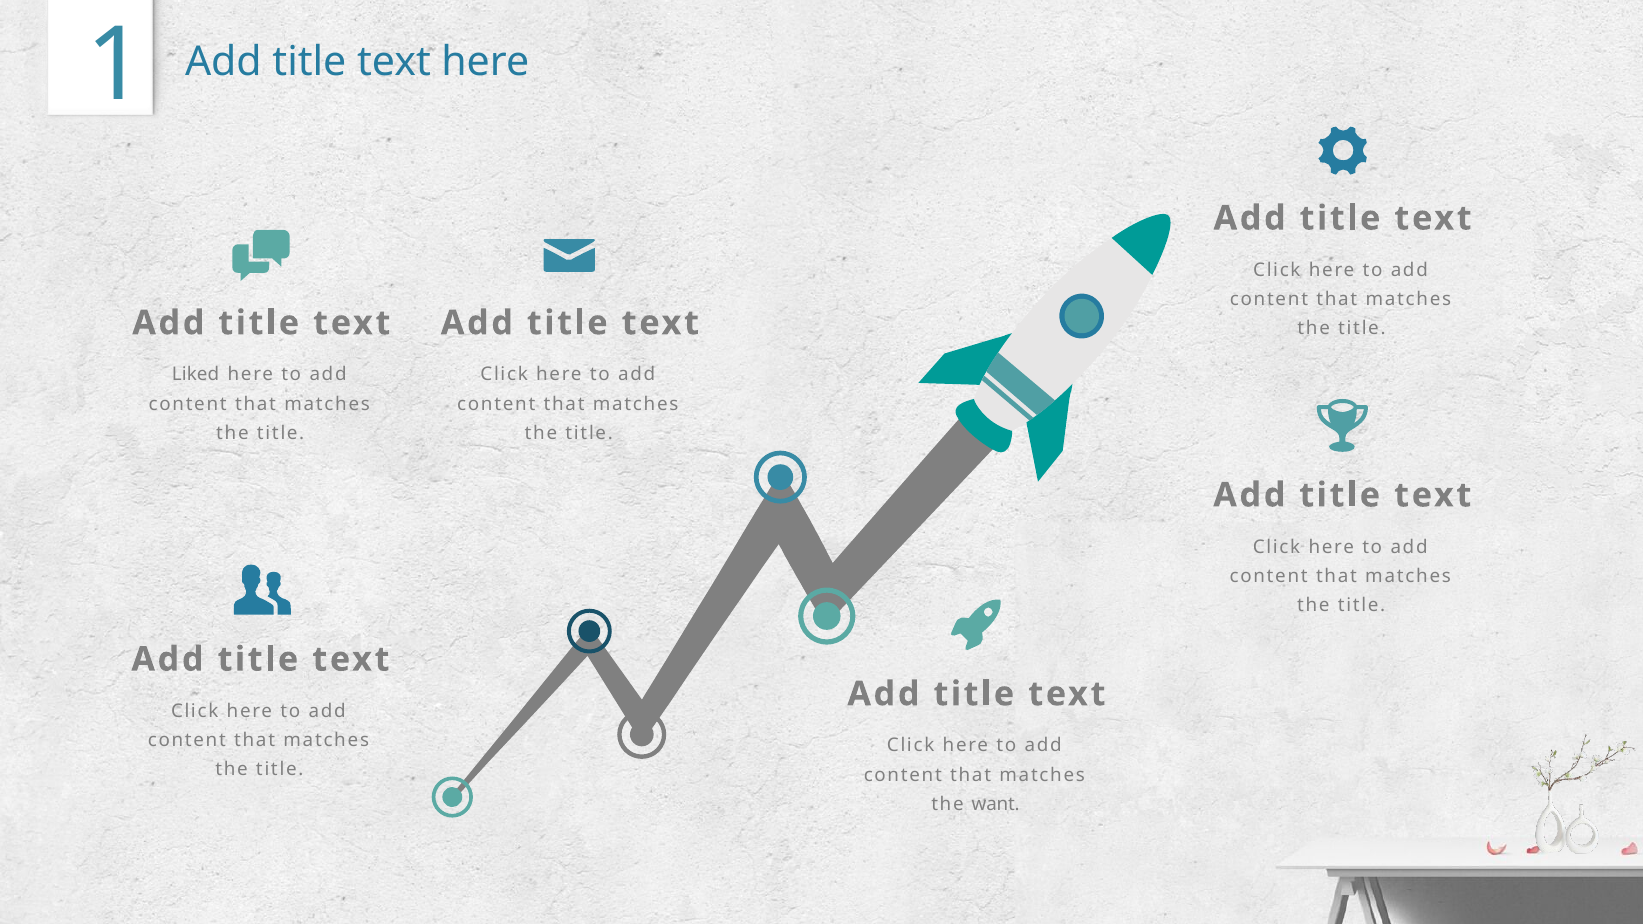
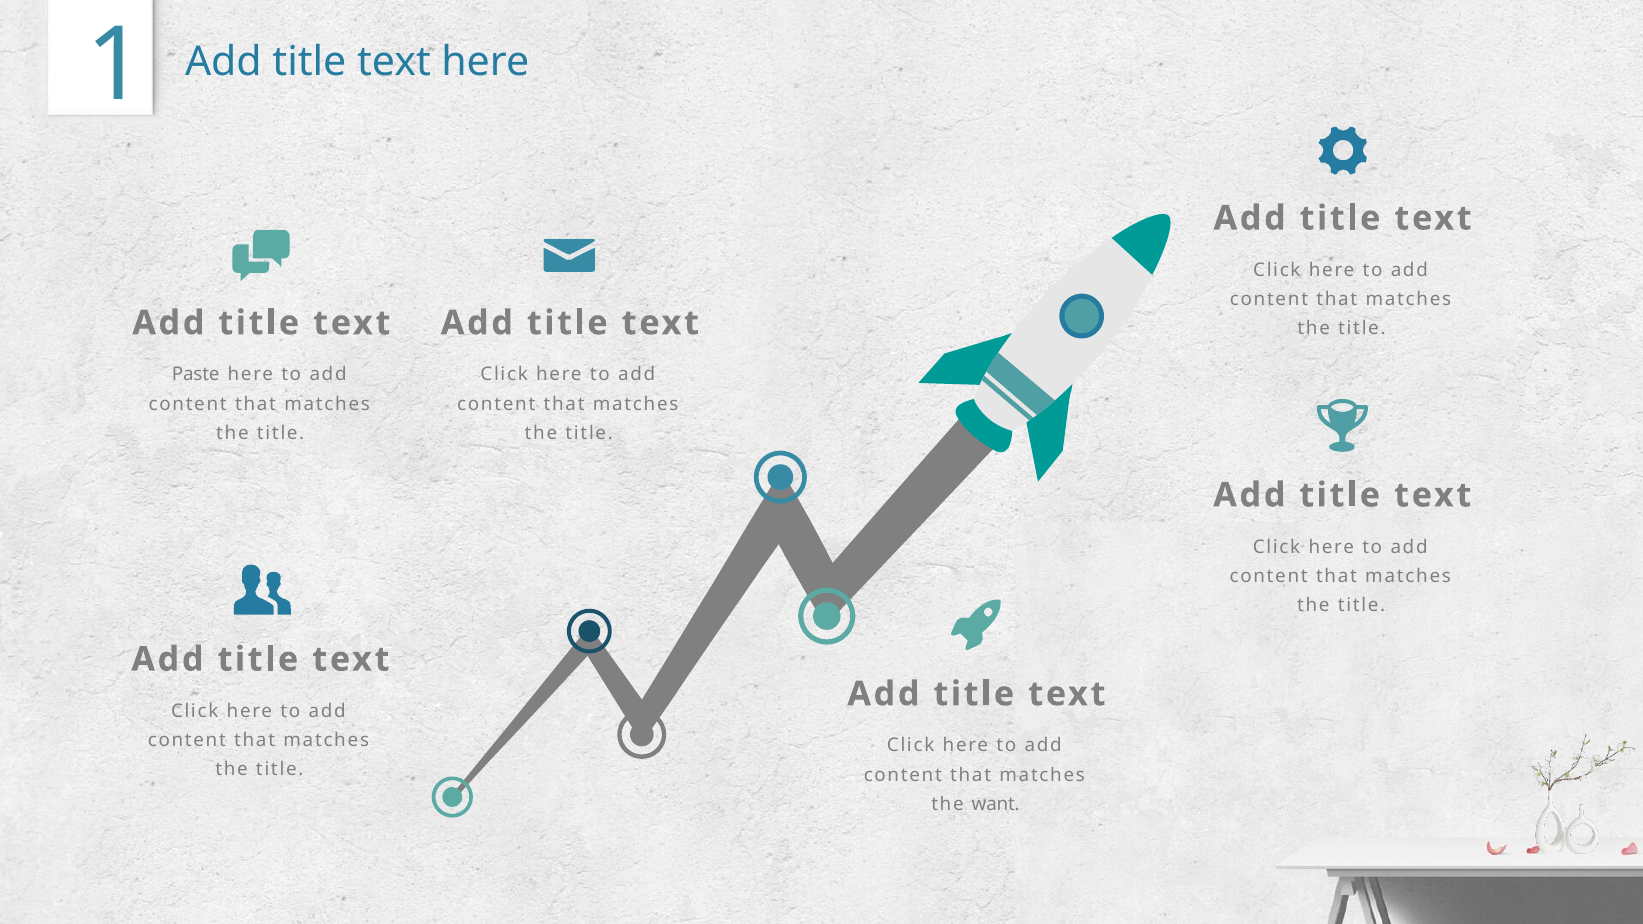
Liked: Liked -> Paste (196, 375)
